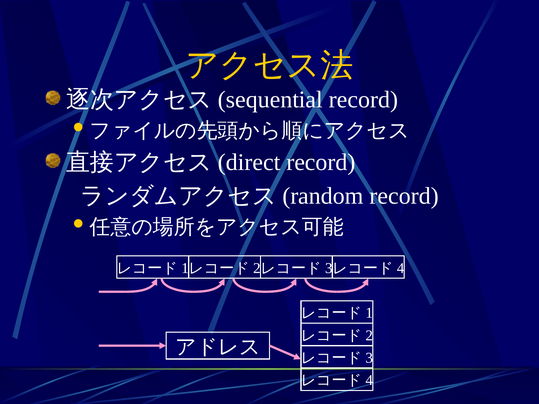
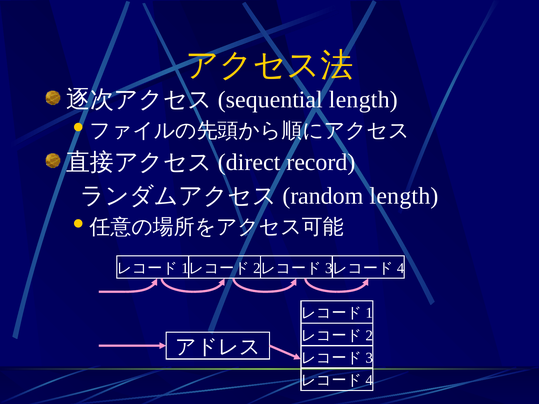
record: record -> length (363, 100)
record: record -> length (404, 196)
